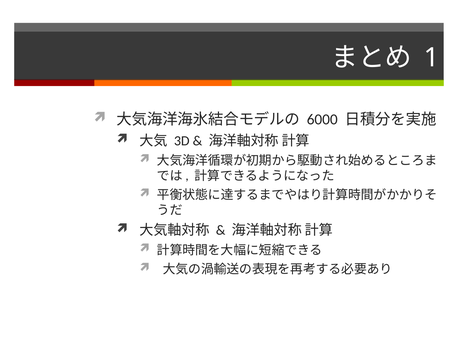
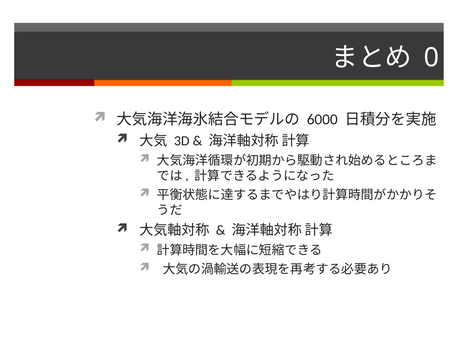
1: 1 -> 0 (431, 58)
